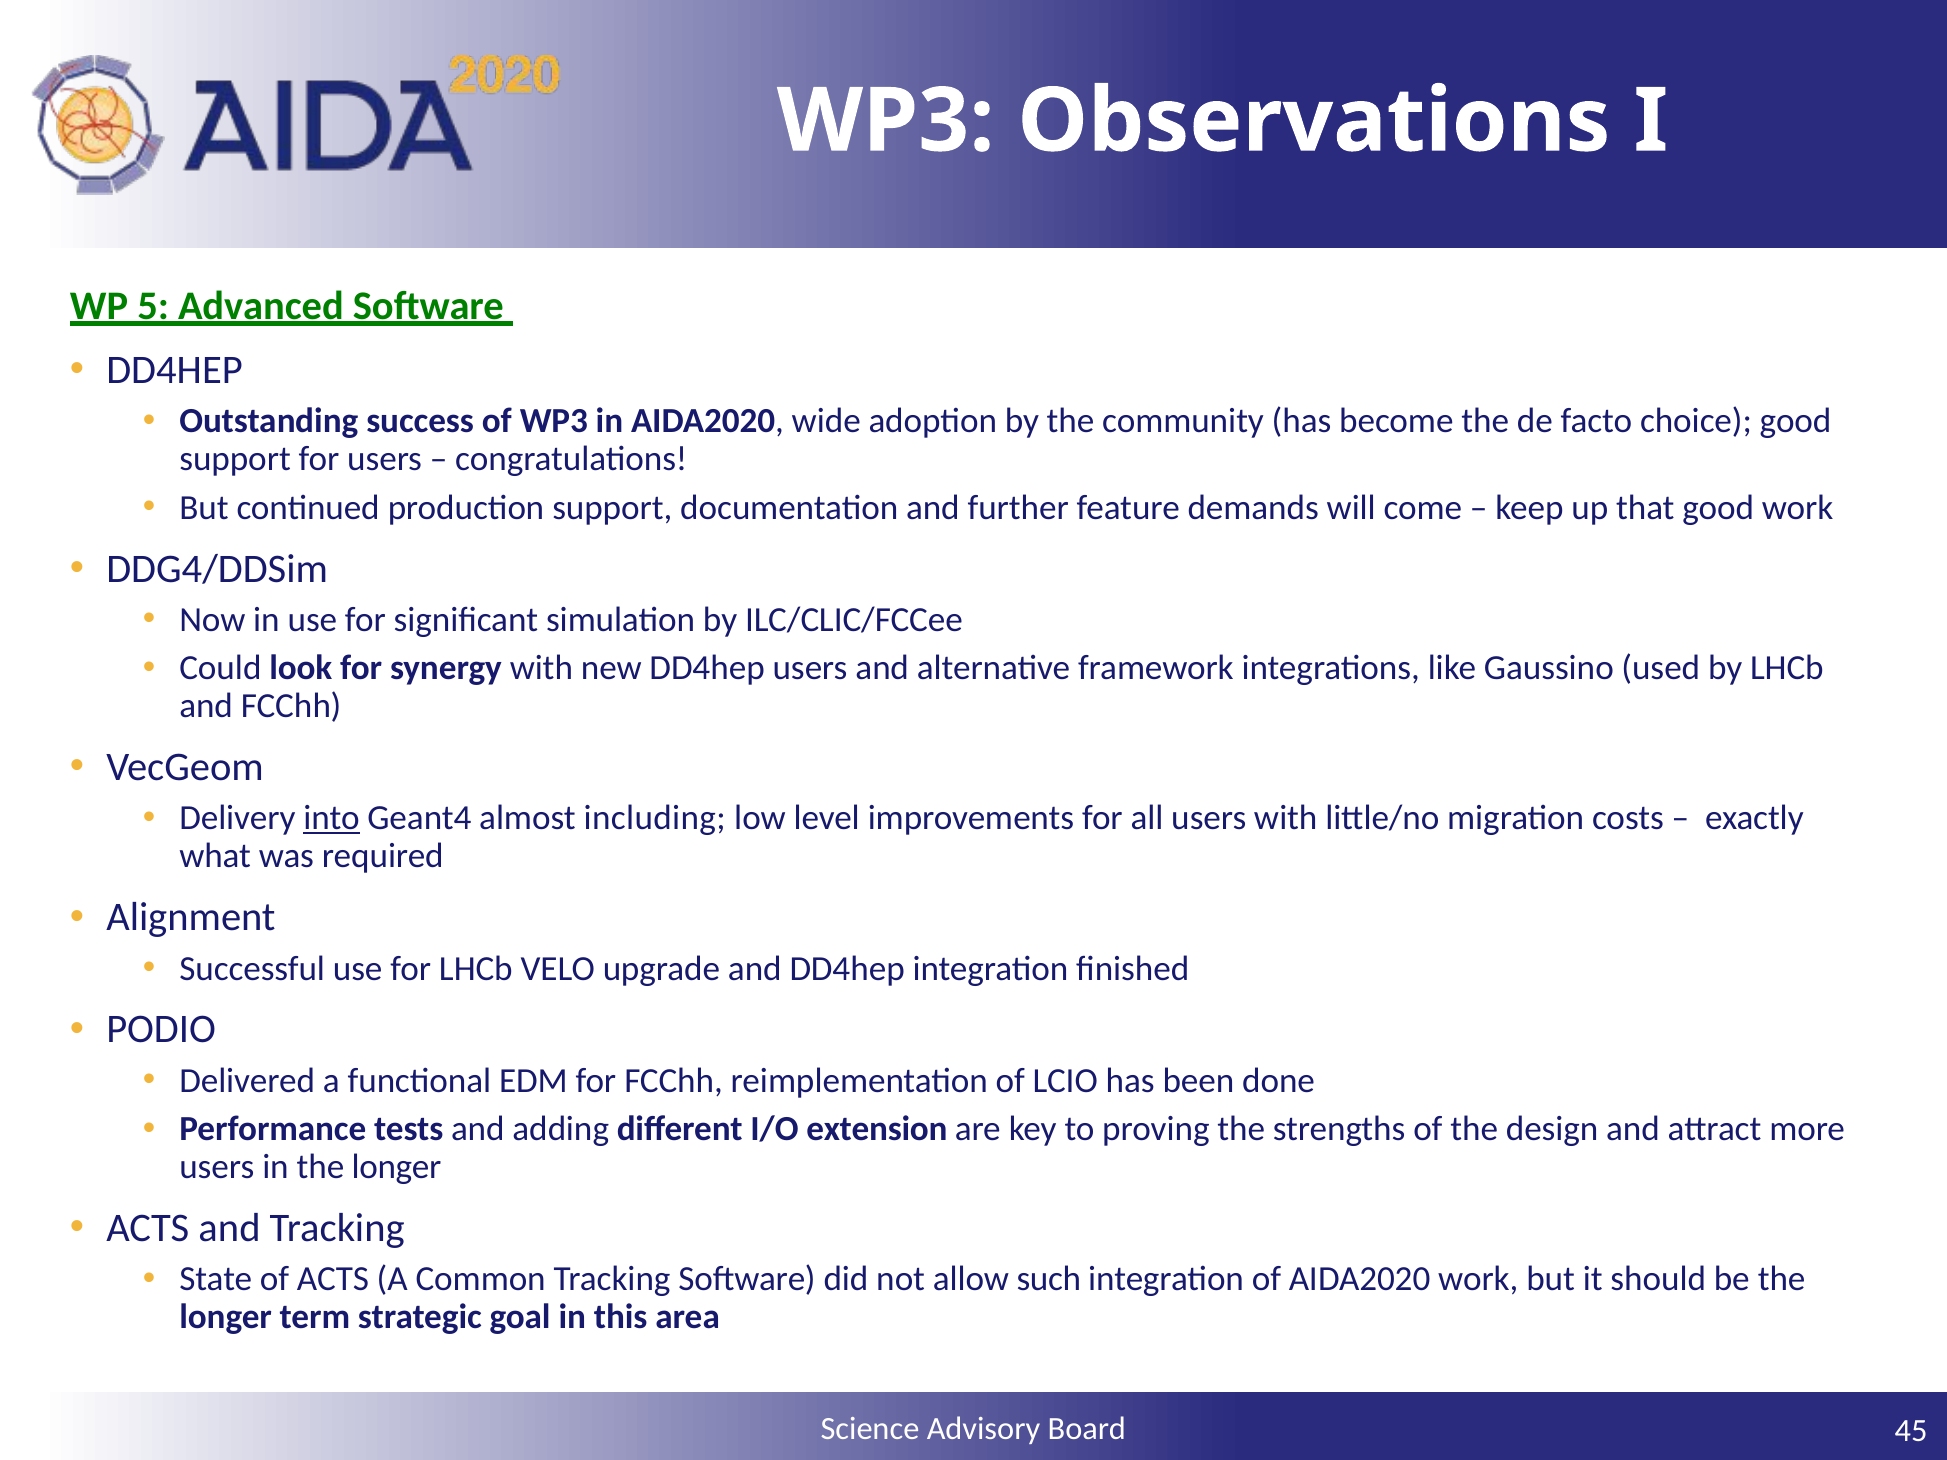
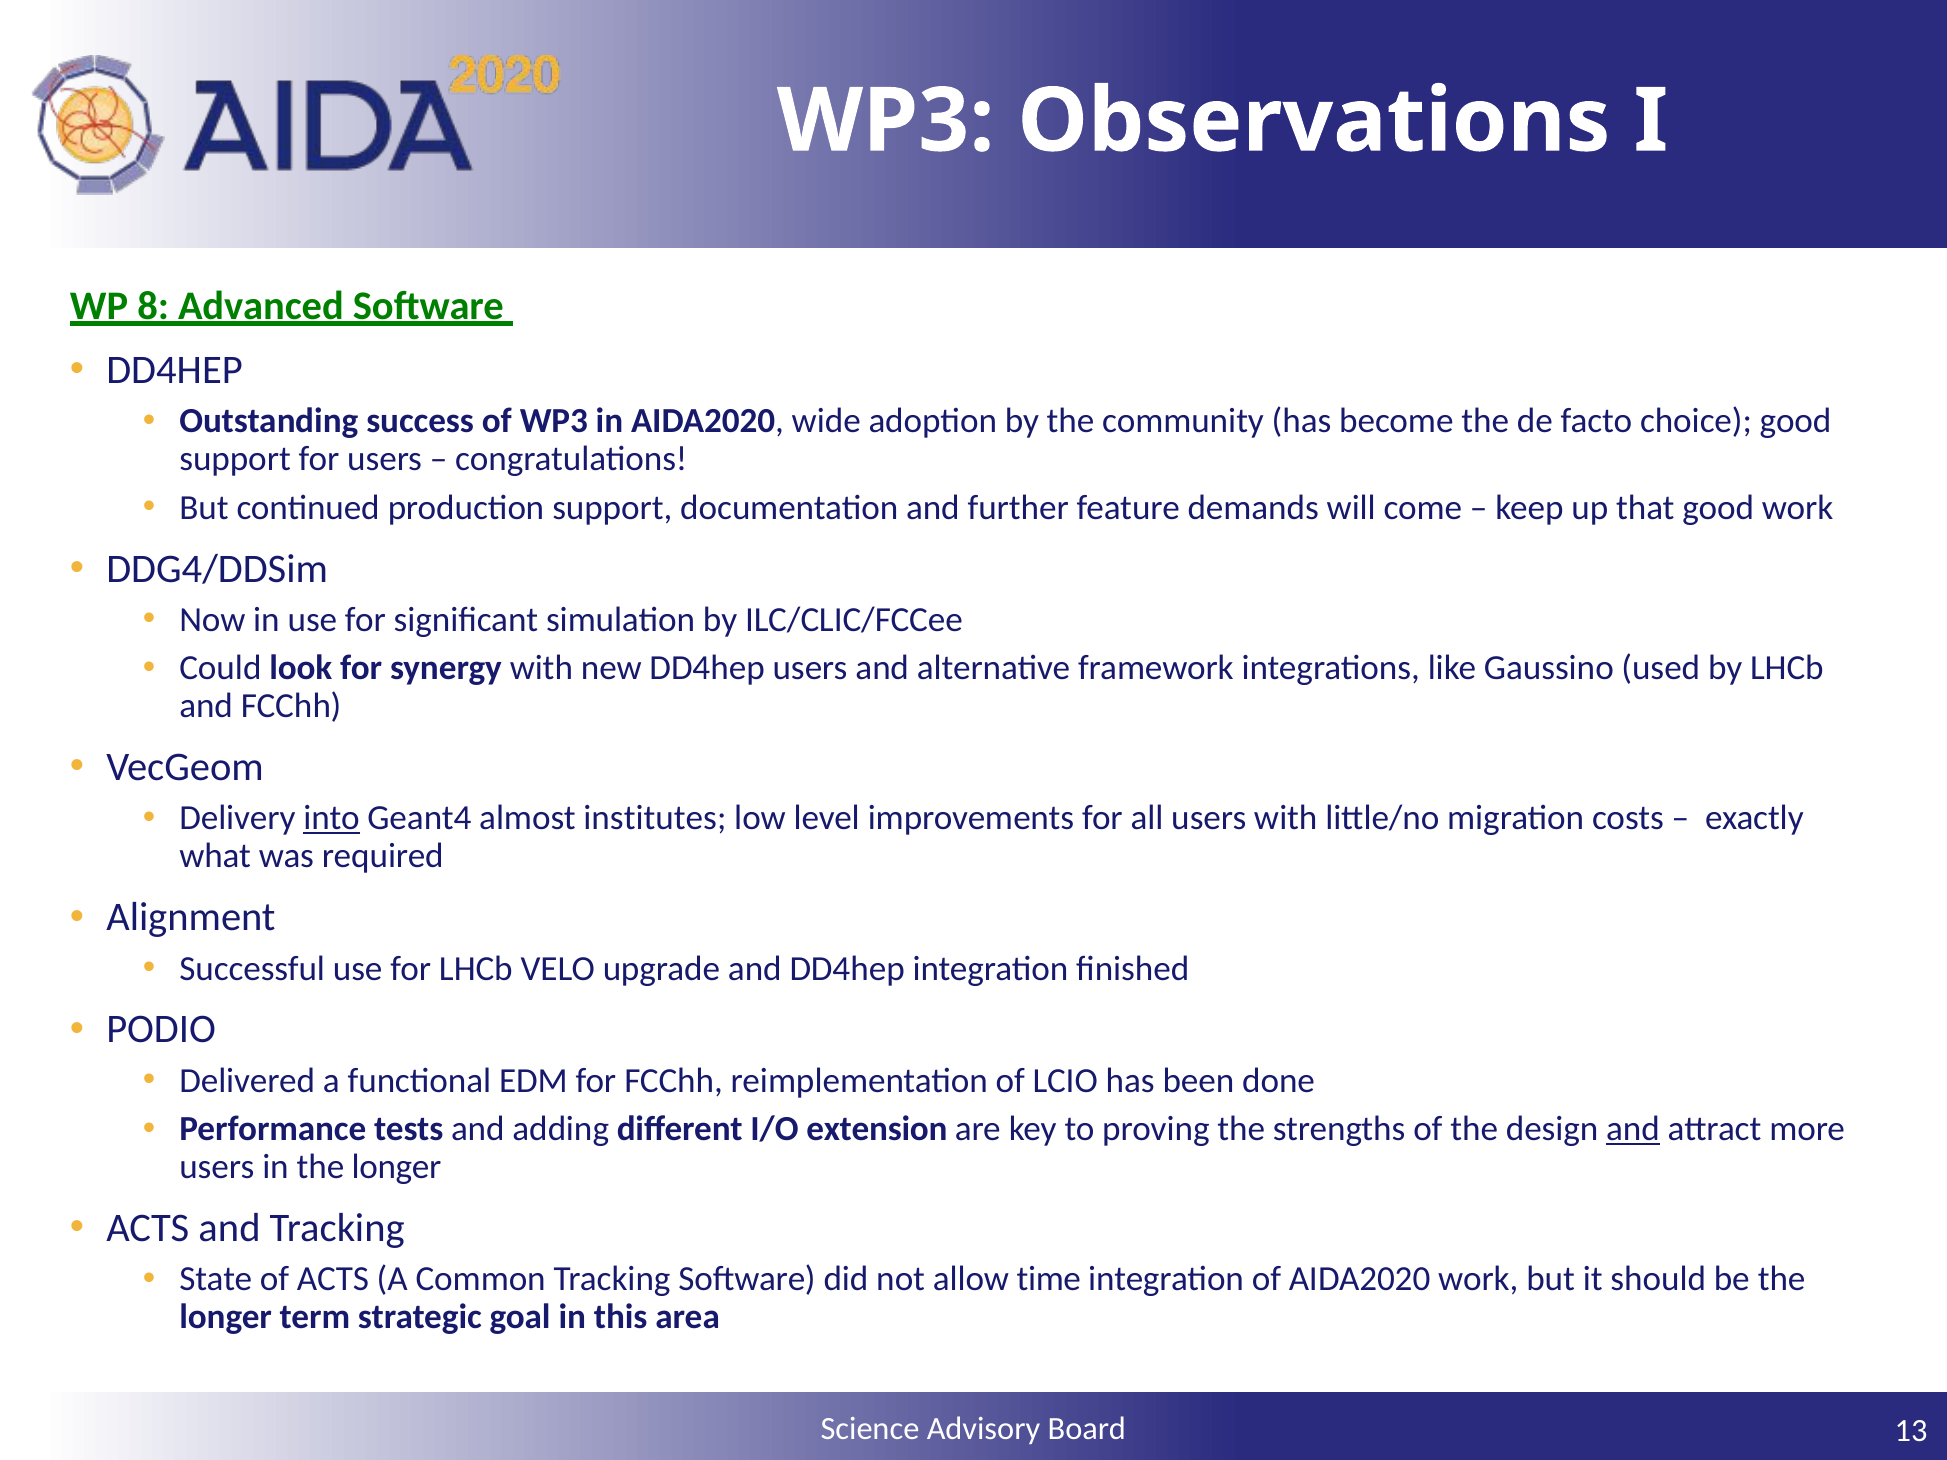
5: 5 -> 8 (153, 306)
including: including -> institutes (655, 818)
and underline: none -> present (1633, 1129)
such: such -> time (1049, 1279)
45: 45 -> 13 (1911, 1432)
